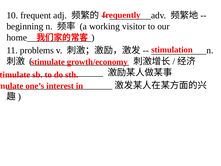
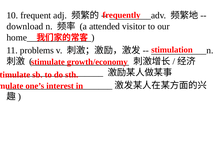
beginning: beginning -> download (25, 26)
working: working -> attended (105, 26)
